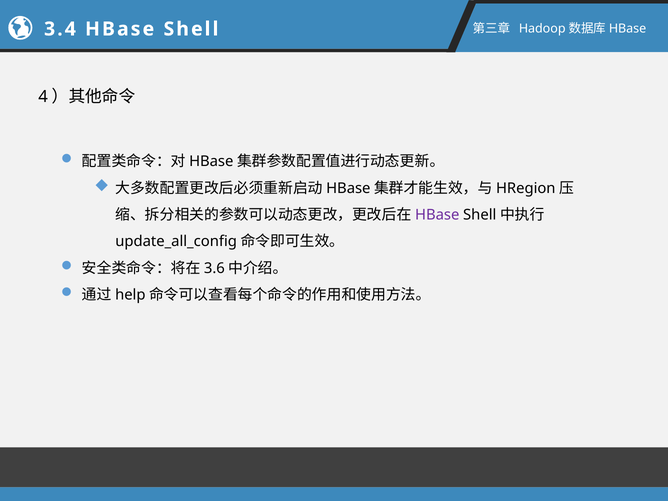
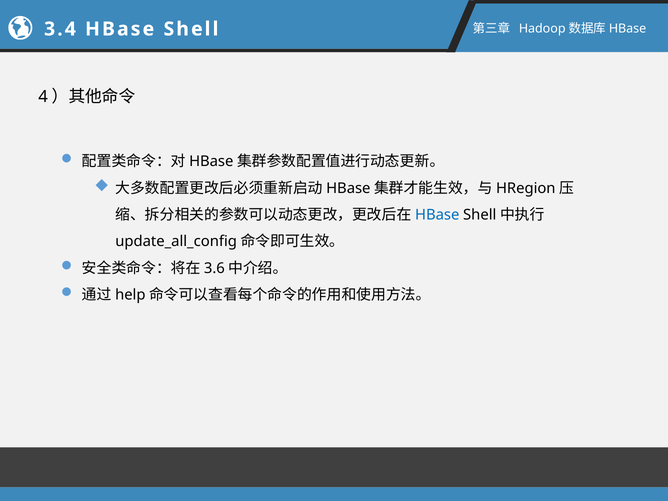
HBase colour: purple -> blue (437, 215)
